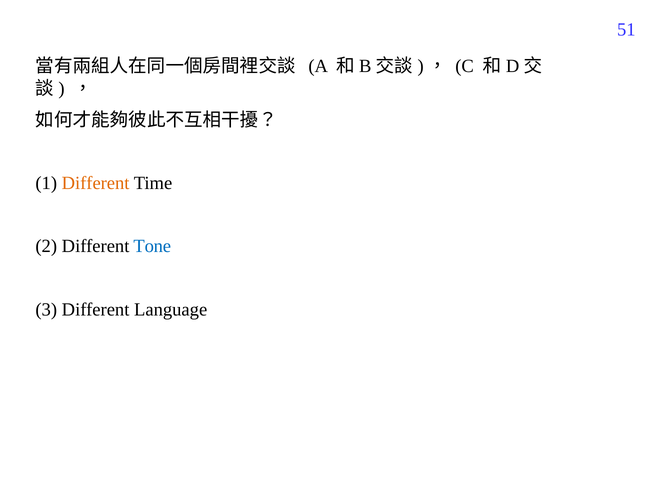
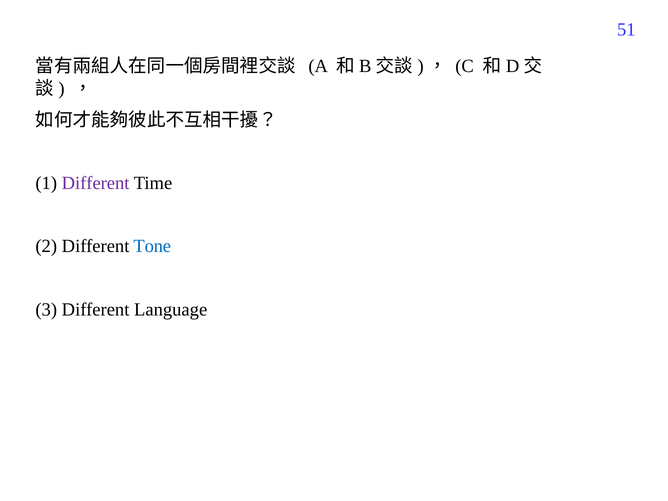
Different colour: orange -> purple (96, 183)
